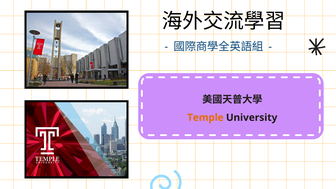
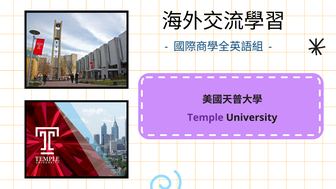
Temple colour: orange -> purple (205, 118)
